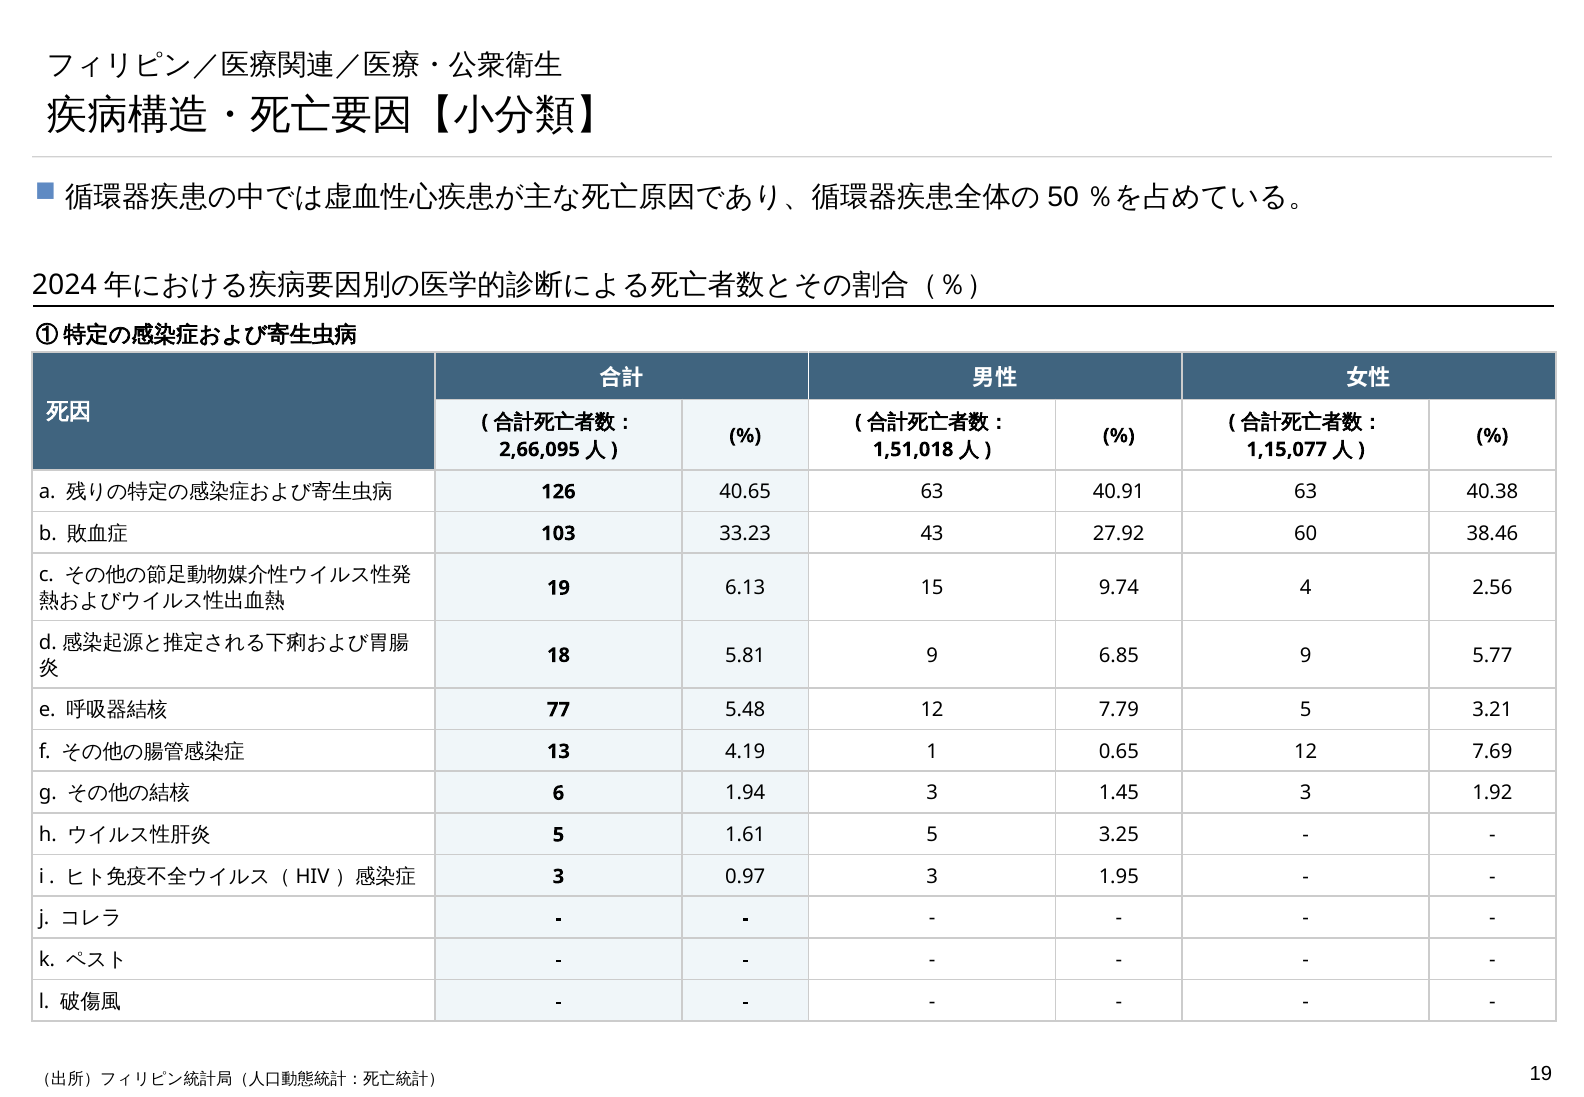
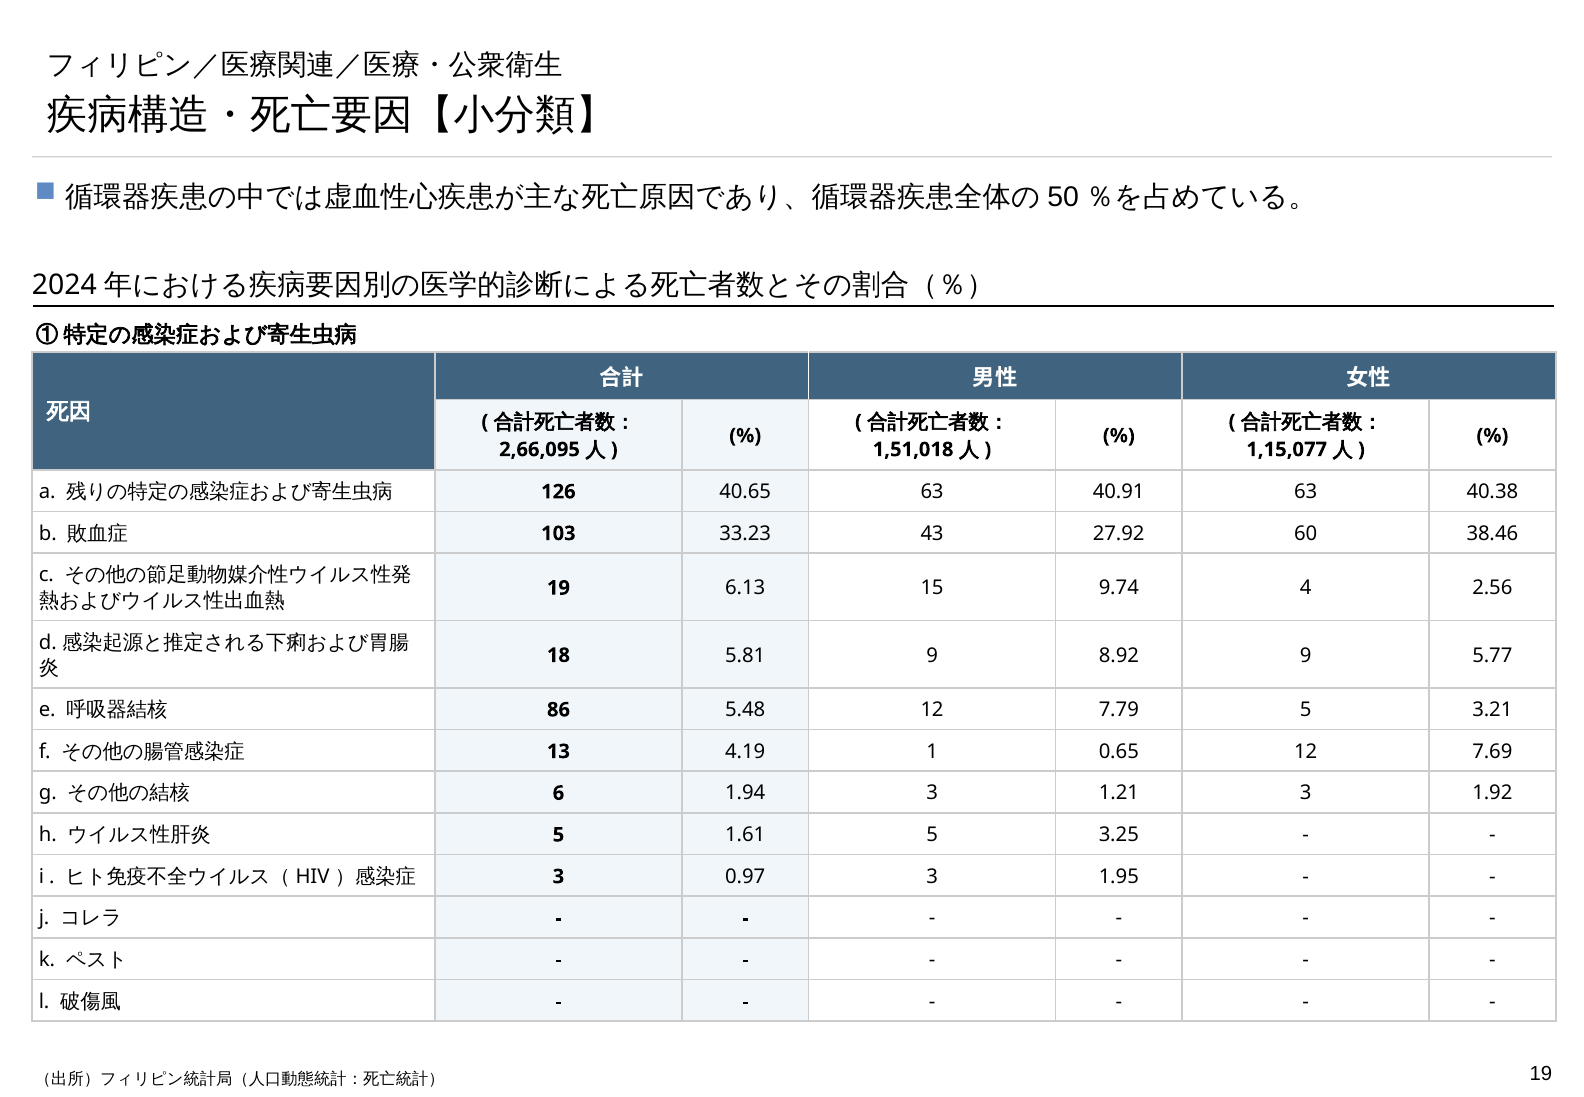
6.85: 6.85 -> 8.92 (1119, 655)
77: 77 -> 86 (559, 710)
1.45: 1.45 -> 1.21 (1119, 793)
